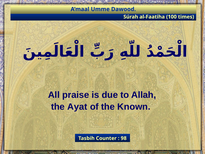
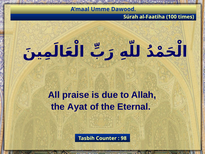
Known: Known -> Eternal (134, 107)
